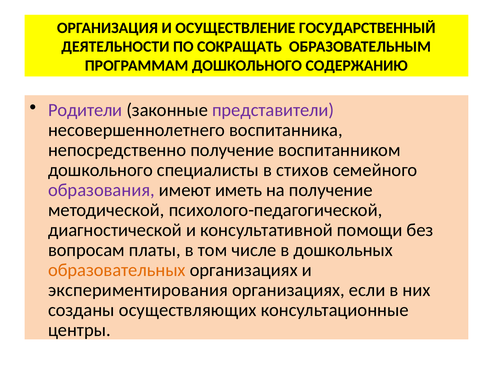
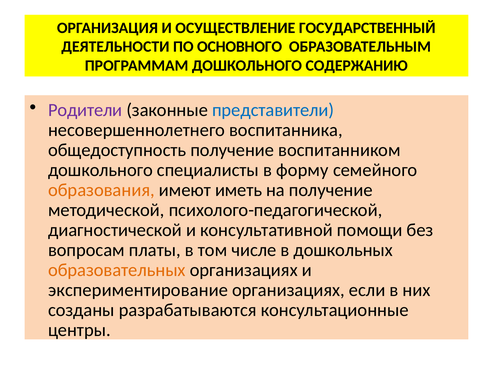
СОКРАЩАТЬ: СОКРАЩАТЬ -> ОСНОВНОГО (240, 47)
представители colour: purple -> blue (273, 110)
непосредственно: непосредственно -> общедоступность (117, 150)
стихов: стихов -> форму (302, 170)
образования colour: purple -> orange (101, 190)
экспериментирования: экспериментирования -> экспериментирование (138, 290)
осуществляющих: осуществляющих -> разрабатываются (188, 310)
